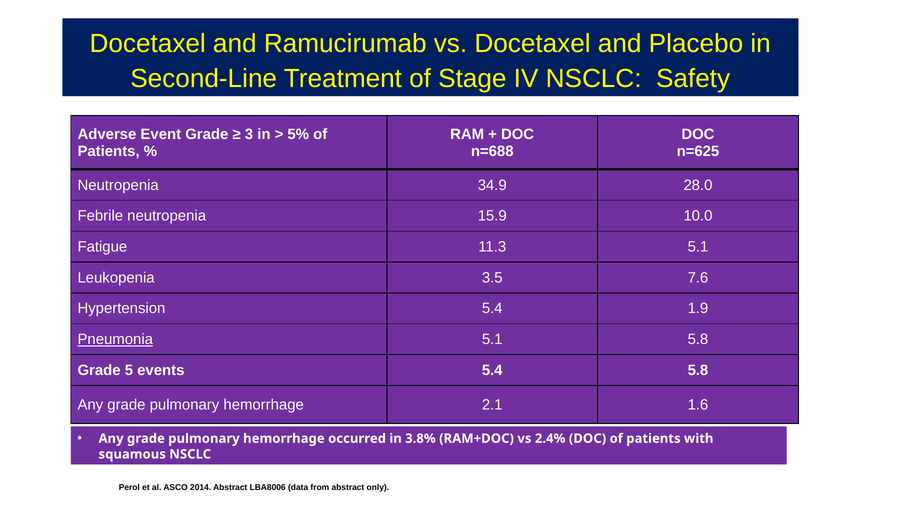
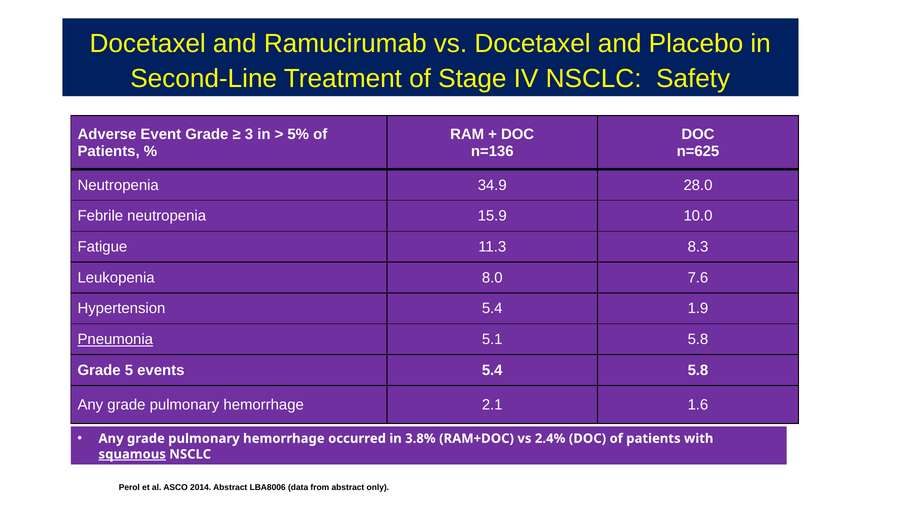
n=688: n=688 -> n=136 (492, 151)
11.3 5.1: 5.1 -> 8.3 (698, 247)
3.5: 3.5 -> 8.0 (492, 278)
squamous underline: none -> present (132, 454)
